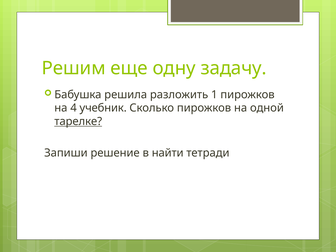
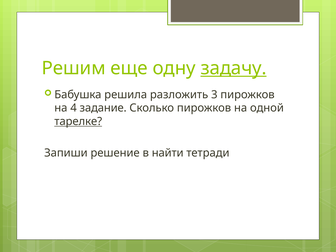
задачу underline: none -> present (234, 68)
1: 1 -> 3 (214, 95)
учебник: учебник -> задание (103, 108)
